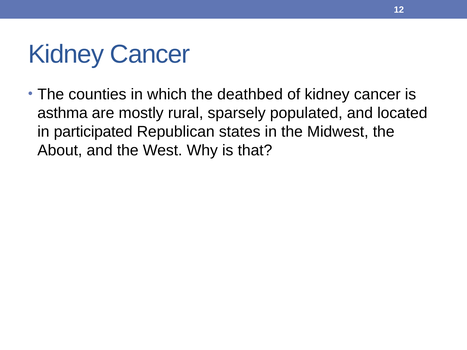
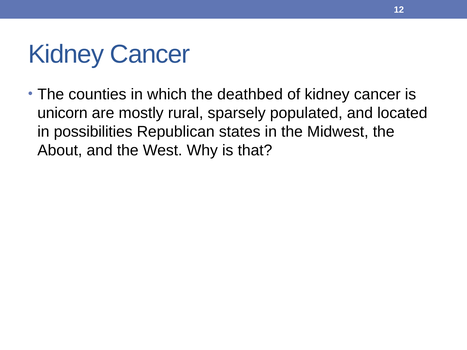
asthma: asthma -> unicorn (63, 113)
participated: participated -> possibilities (93, 132)
